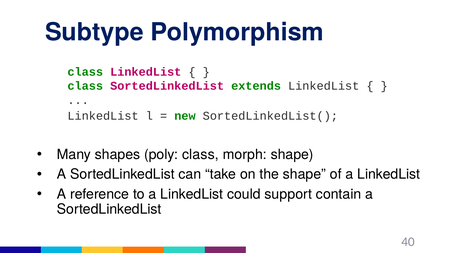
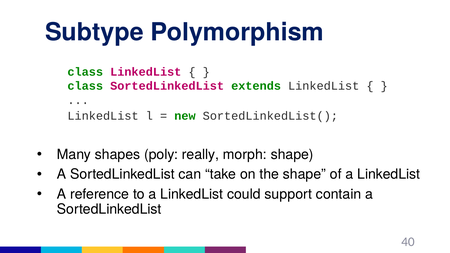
poly class: class -> really (201, 154)
